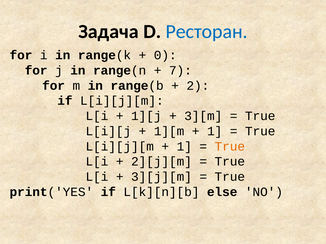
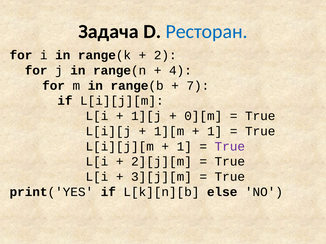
0: 0 -> 2 (165, 55)
7: 7 -> 4 (180, 71)
2: 2 -> 7 (198, 86)
3][m: 3][m -> 0][m (203, 116)
True colour: orange -> purple (230, 147)
